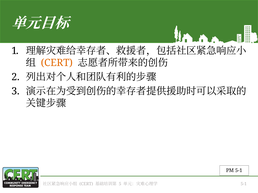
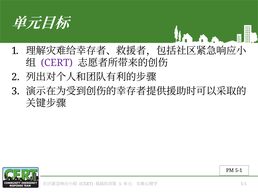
CERT colour: orange -> purple (57, 63)
